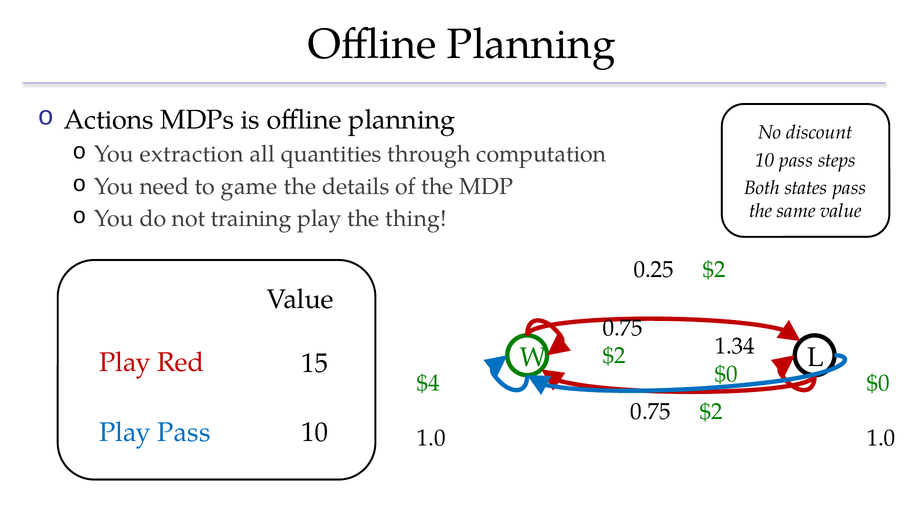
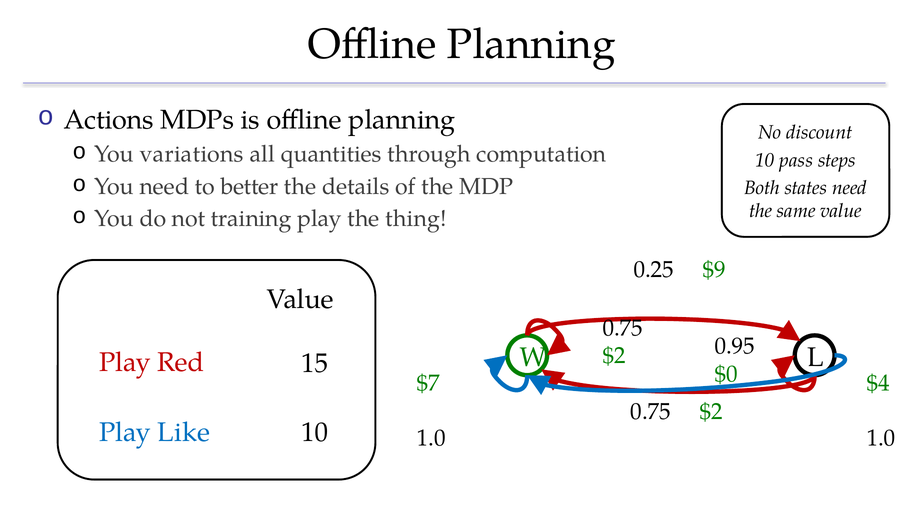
extraction: extraction -> variations (192, 154)
game: game -> better (249, 186)
states pass: pass -> need (850, 188)
0.25 $2: $2 -> $9 (714, 269)
1.34: 1.34 -> 0.95 (735, 346)
$4: $4 -> $7 (428, 383)
$0: $0 -> $4 (878, 383)
Play Pass: Pass -> Like (184, 432)
